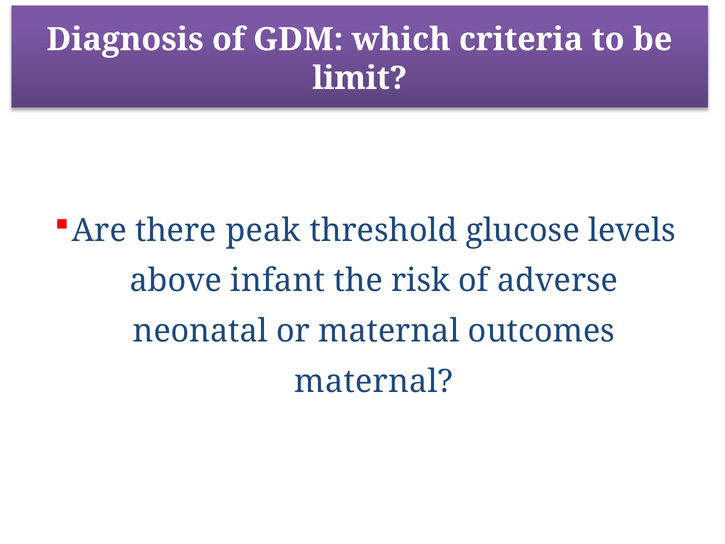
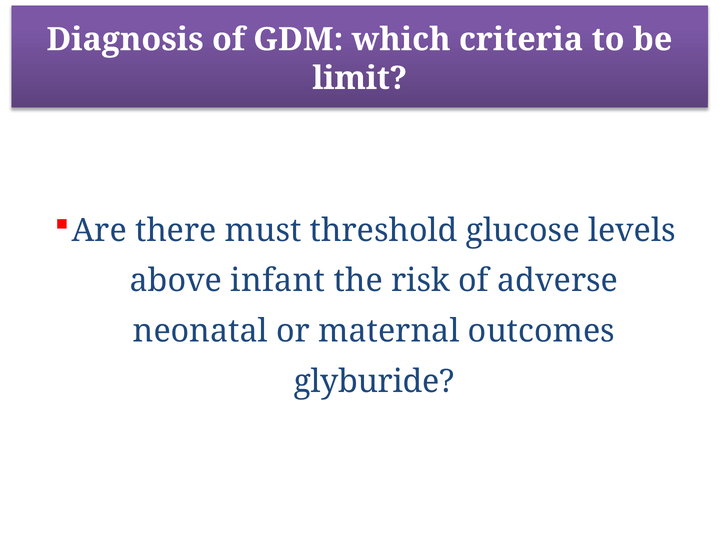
peak: peak -> must (263, 230)
maternal: maternal -> glyburide (374, 381)
